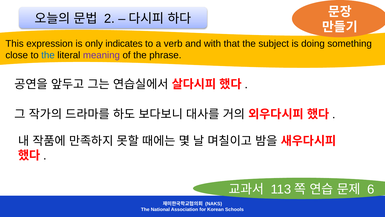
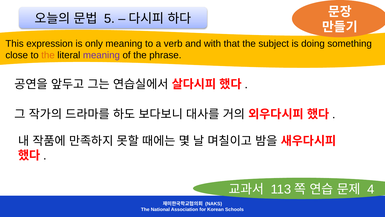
2: 2 -> 5 (109, 18)
only indicates: indicates -> meaning (124, 44)
the colour: blue -> orange (48, 55)
6: 6 -> 4 (371, 189)
